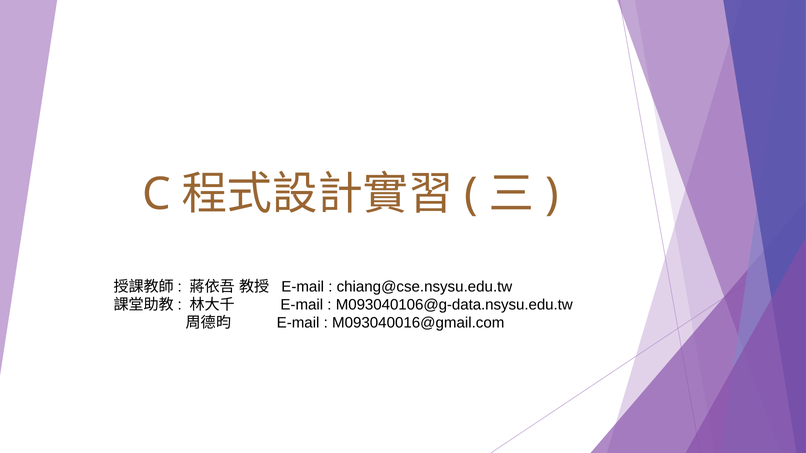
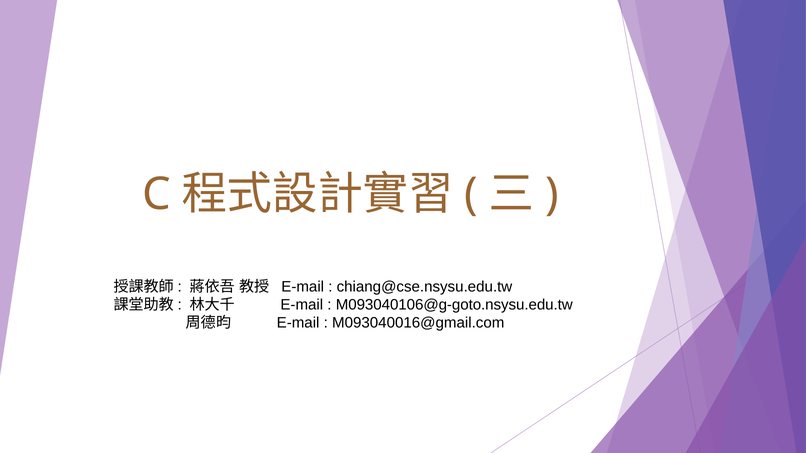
M093040106@g-data.nsysu.edu.tw: M093040106@g-data.nsysu.edu.tw -> M093040106@g-goto.nsysu.edu.tw (454, 305)
